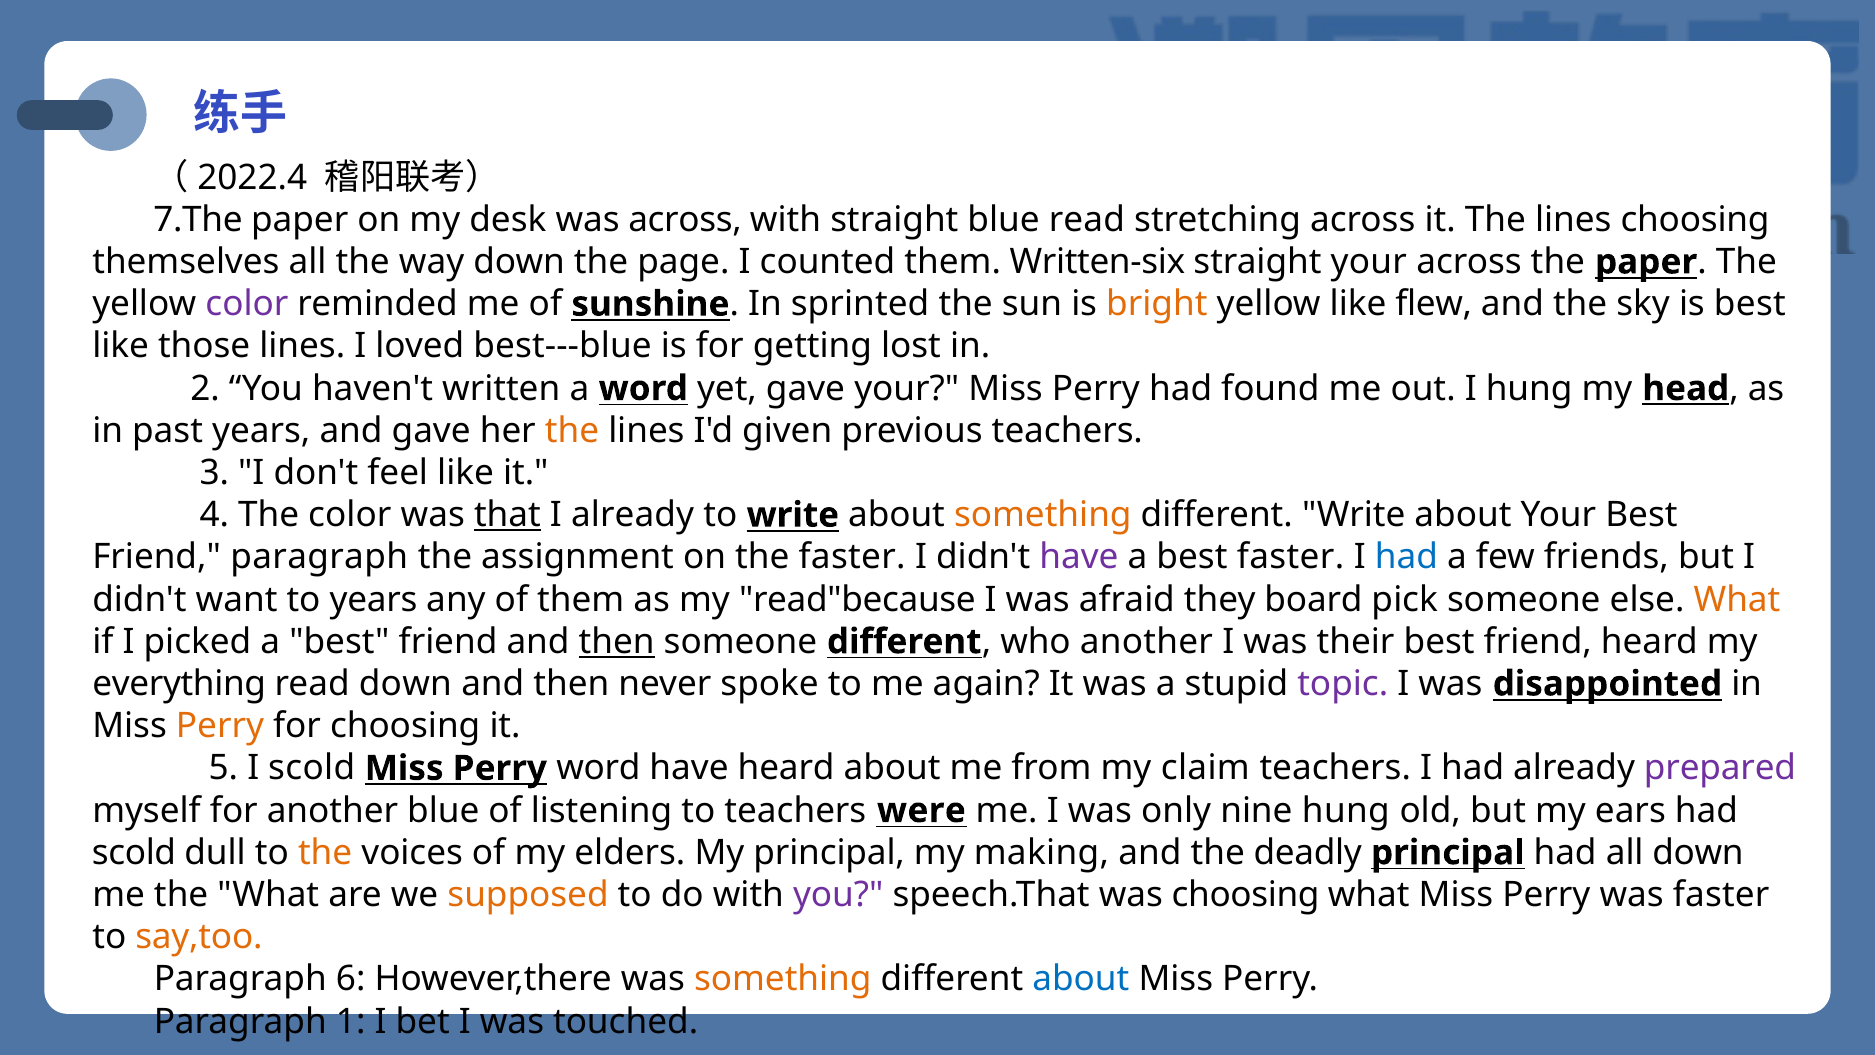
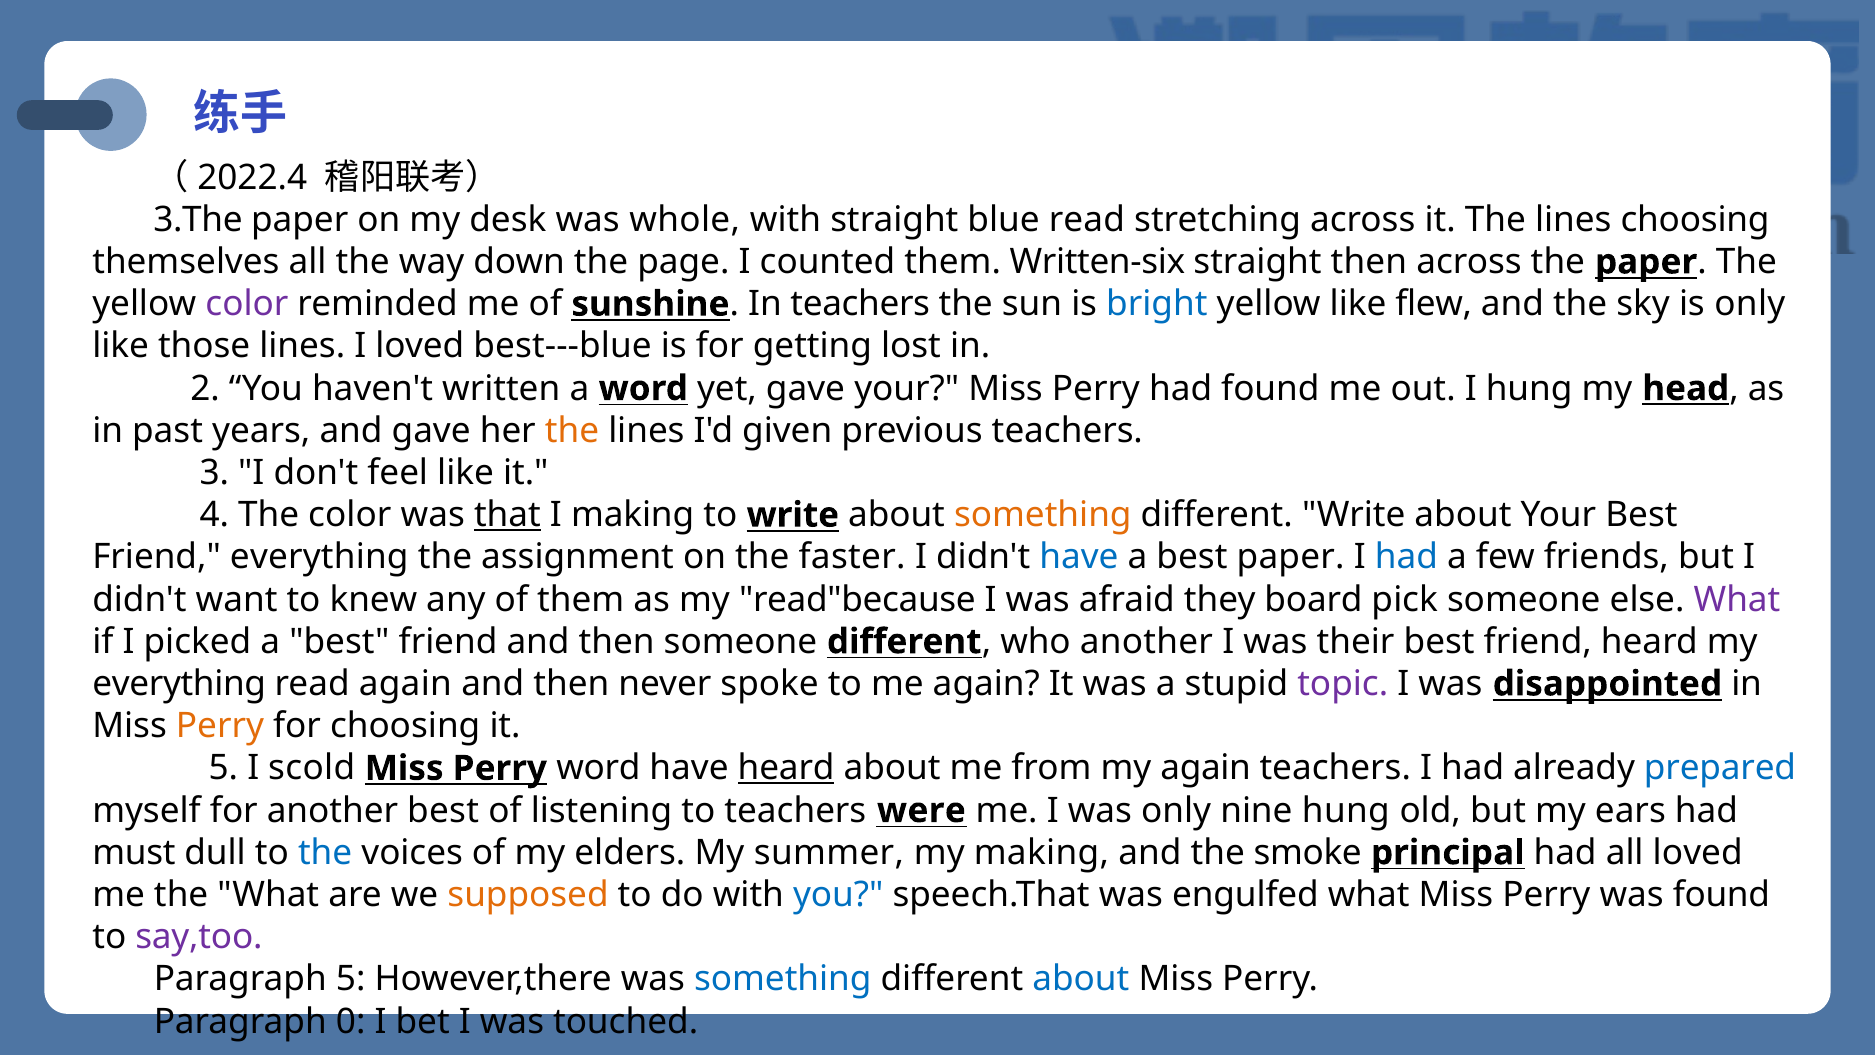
7.The: 7.The -> 3.The (198, 220)
was across: across -> whole (685, 220)
straight your: your -> then (1369, 262)
In sprinted: sprinted -> teachers (860, 304)
bright colour: orange -> blue (1157, 304)
is best: best -> only (1750, 304)
I already: already -> making (633, 515)
Friend paragraph: paragraph -> everything (319, 557)
have colour: purple -> blue (1079, 557)
best faster: faster -> paper (1291, 557)
to years: years -> knew (373, 599)
What colour: orange -> purple (1737, 599)
then underline: present -> none (617, 641)
read down: down -> again (405, 684)
heard underline: none -> present (786, 768)
my claim: claim -> again (1206, 768)
prepared colour: purple -> blue (1720, 768)
another blue: blue -> best (443, 810)
scold: scold -> must (134, 852)
the colour: orange -> blue (325, 852)
My principal: principal -> summer (829, 852)
deadly: deadly -> smoke (1308, 852)
all down: down -> loved (1698, 852)
you colour: purple -> blue (838, 895)
was choosing: choosing -> engulfed (1245, 895)
was faster: faster -> found (1721, 895)
say,too colour: orange -> purple (199, 937)
Paragraph 6: 6 -> 5 (351, 979)
something colour: orange -> blue (783, 979)
1: 1 -> 0 (351, 1021)
